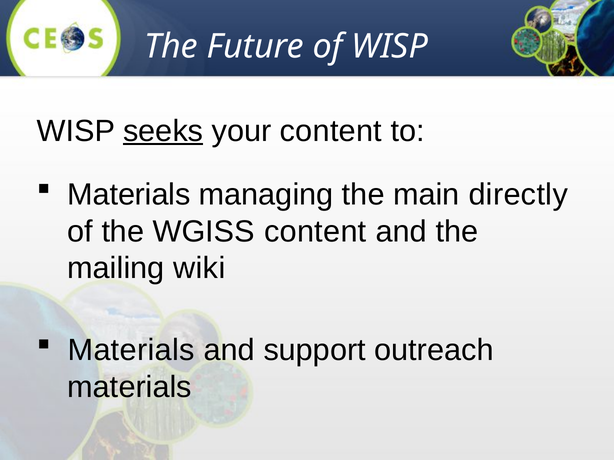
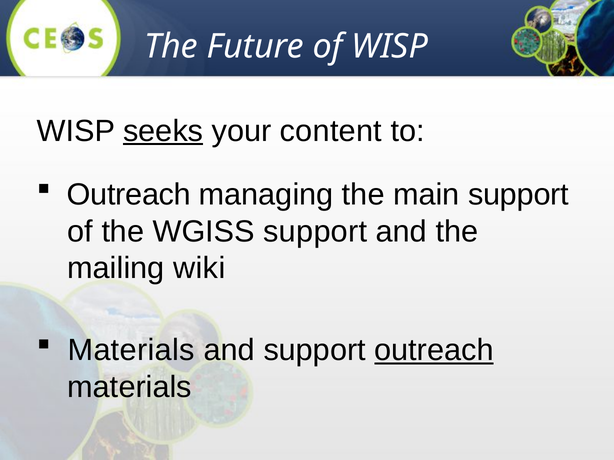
Materials: Materials -> Outreach (129, 195)
main directly: directly -> support (518, 195)
WGISS content: content -> support (315, 232)
outreach underline: none -> present (434, 351)
